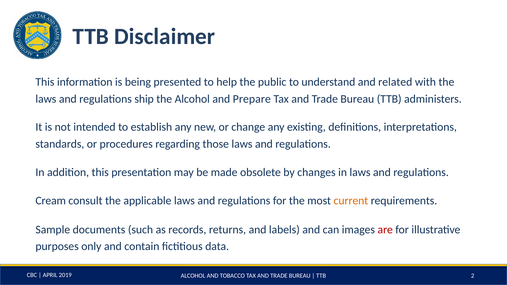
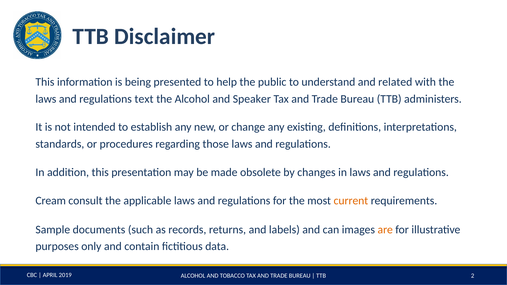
ship: ship -> text (144, 99)
Prepare: Prepare -> Speaker (252, 99)
are colour: red -> orange (385, 230)
